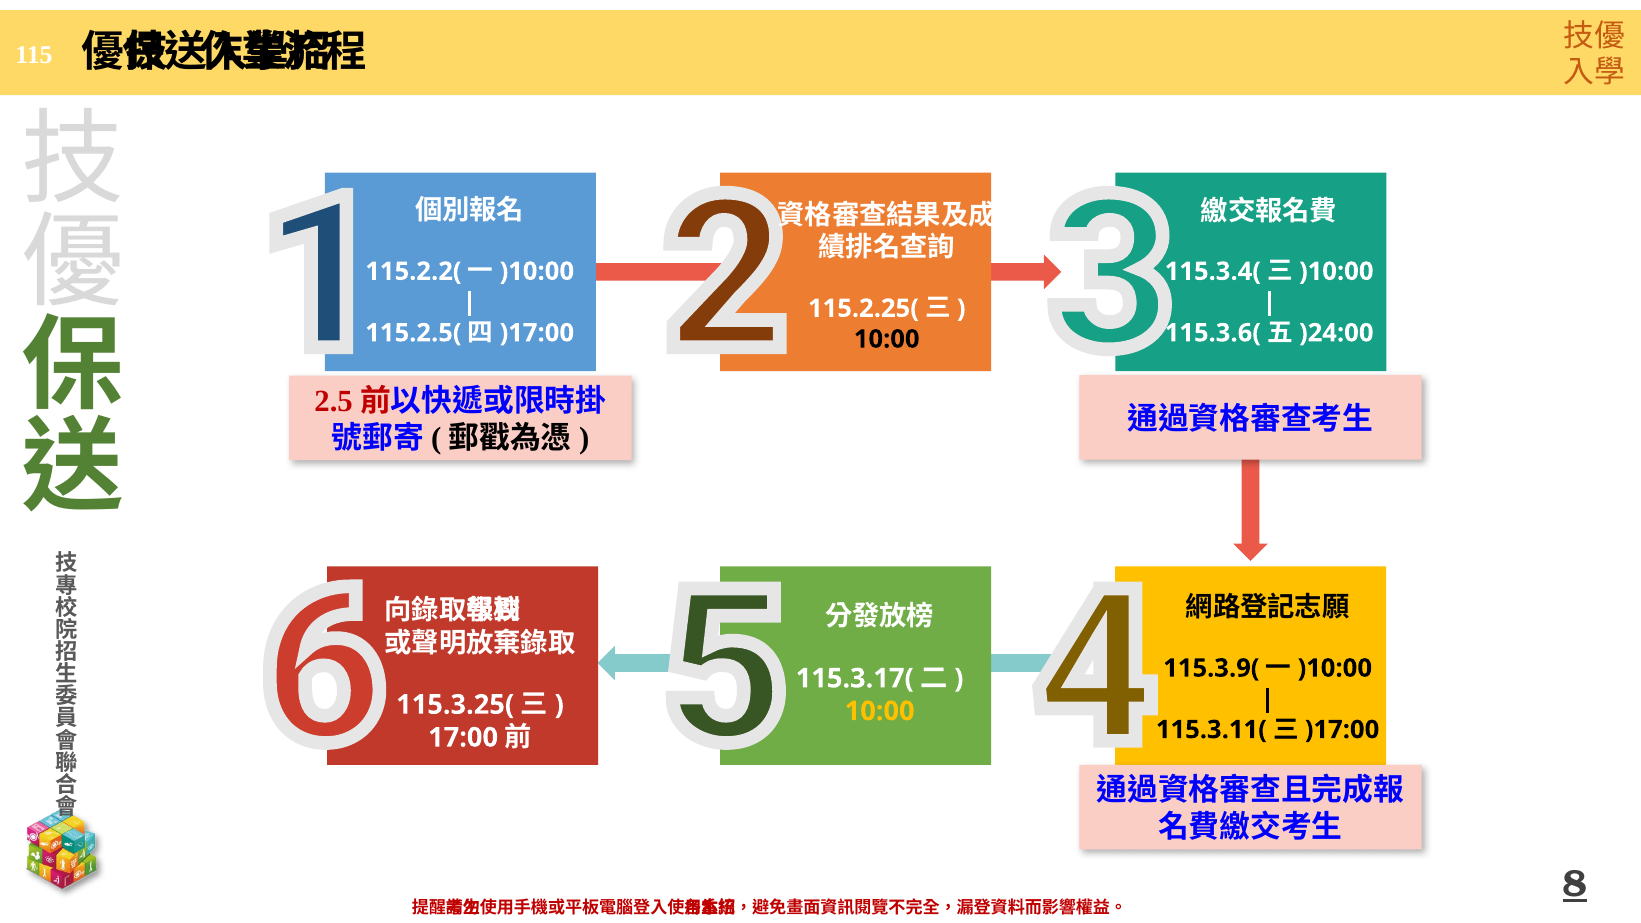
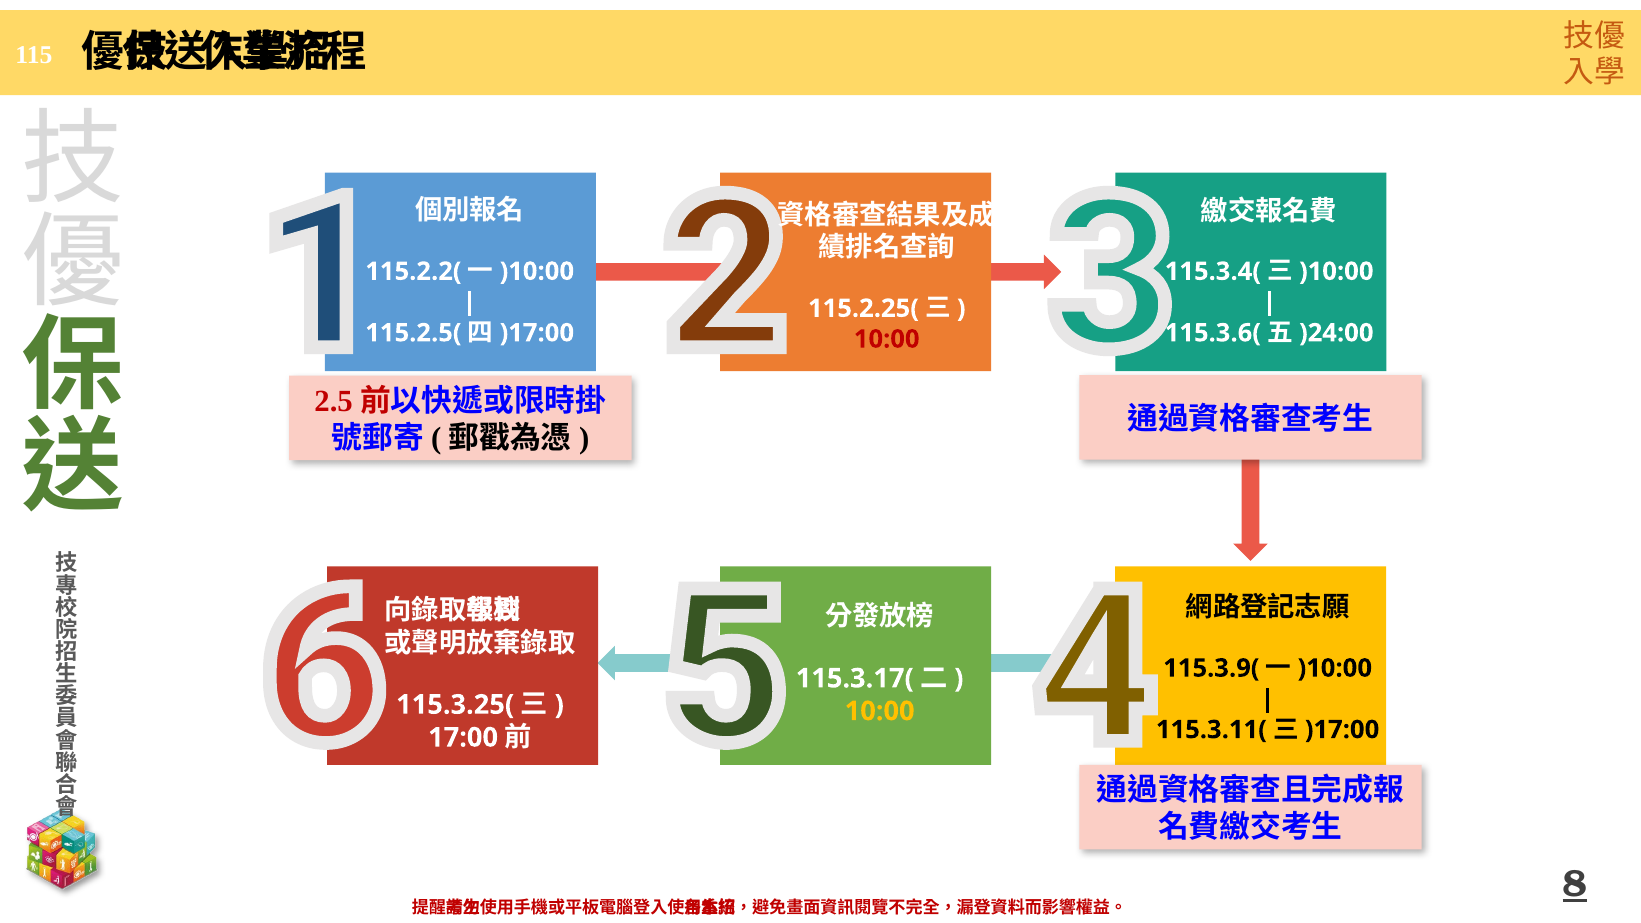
10:00 colour: black -> red (887, 339)
